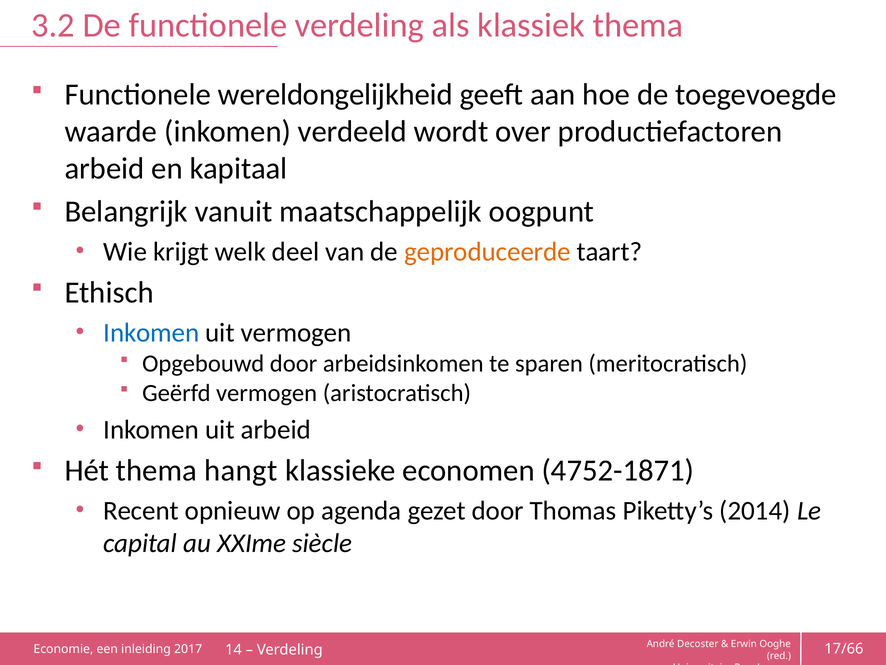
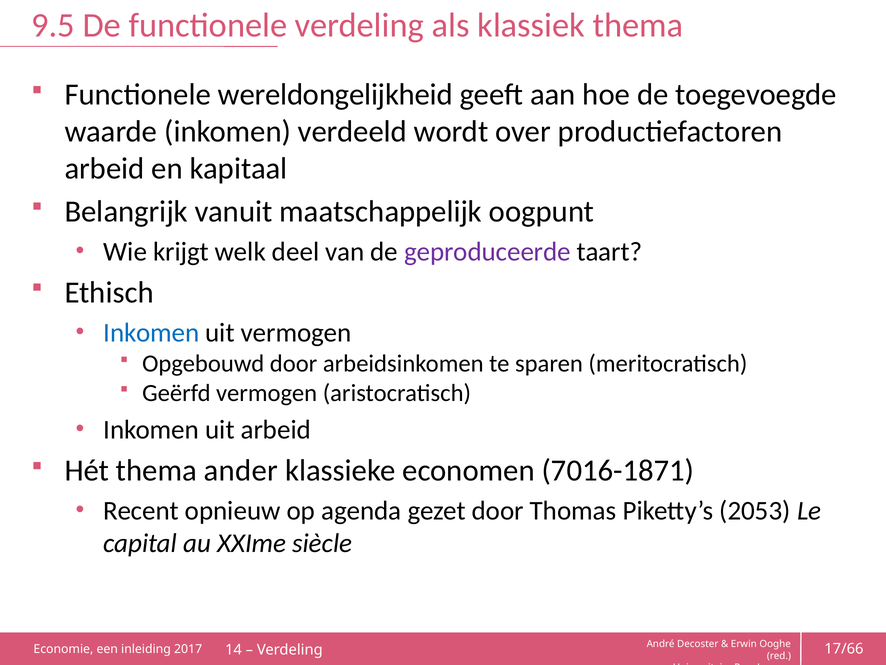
3.2: 3.2 -> 9.5 (53, 25)
geproduceerde colour: orange -> purple (487, 251)
hangt: hangt -> ander (241, 470)
4752-1871: 4752-1871 -> 7016-1871 (618, 470)
2014: 2014 -> 2053 (755, 510)
